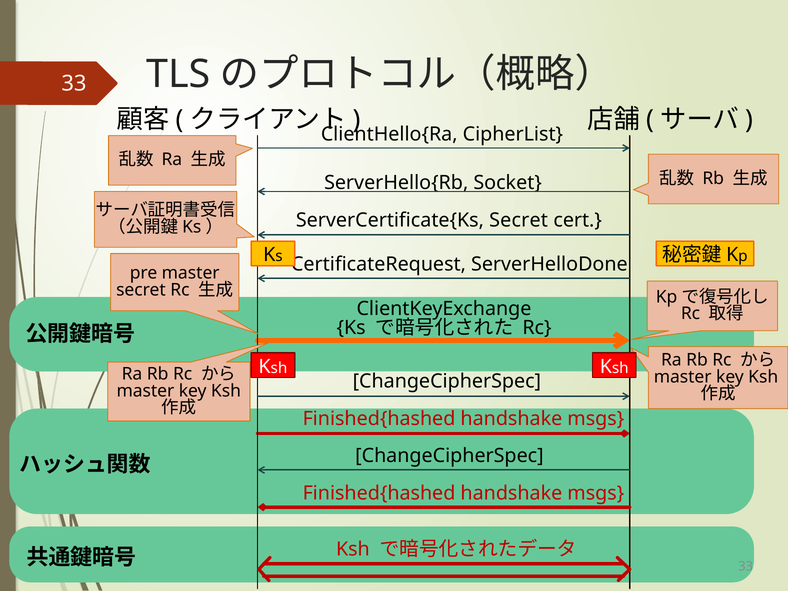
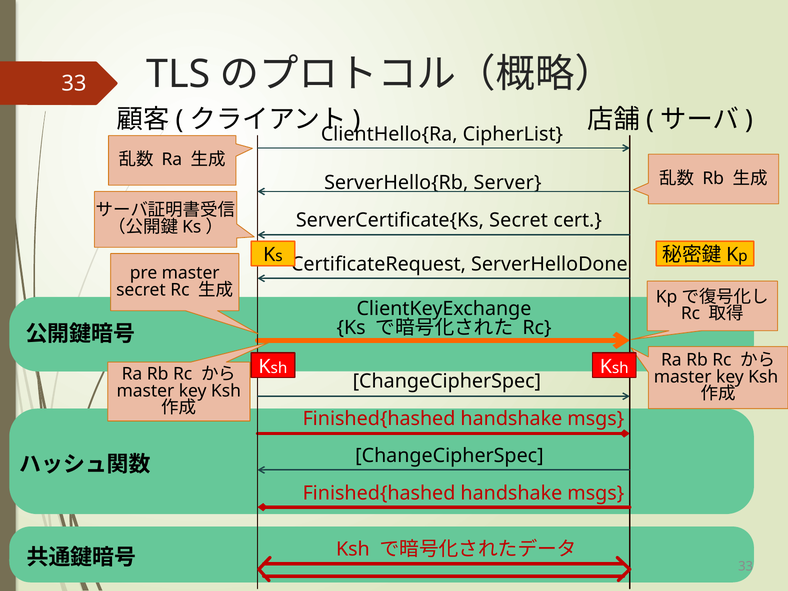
Socket: Socket -> Server (508, 183)
